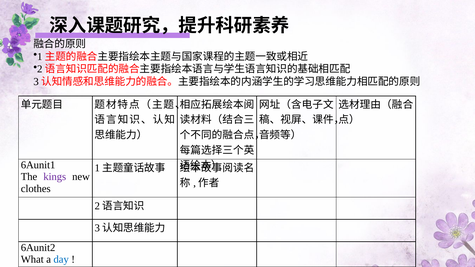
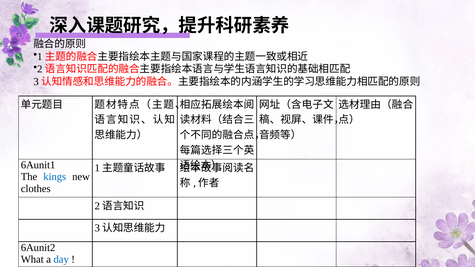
kings colour: purple -> blue (55, 177)
